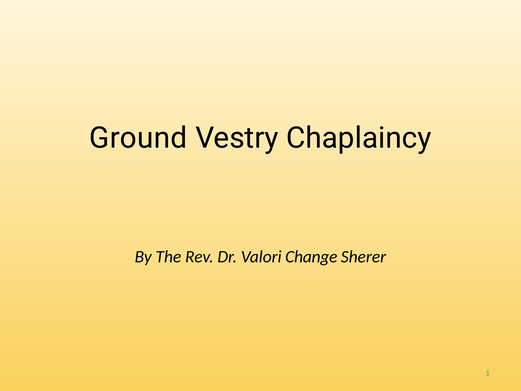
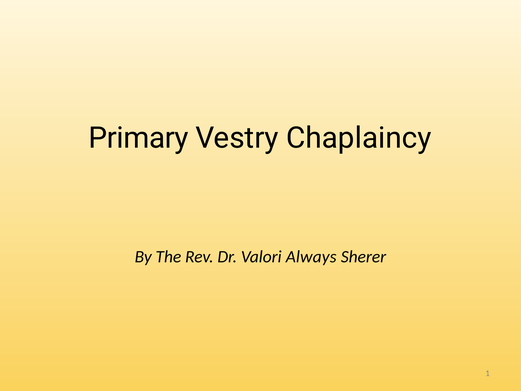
Ground: Ground -> Primary (138, 138)
Change: Change -> Always (311, 257)
